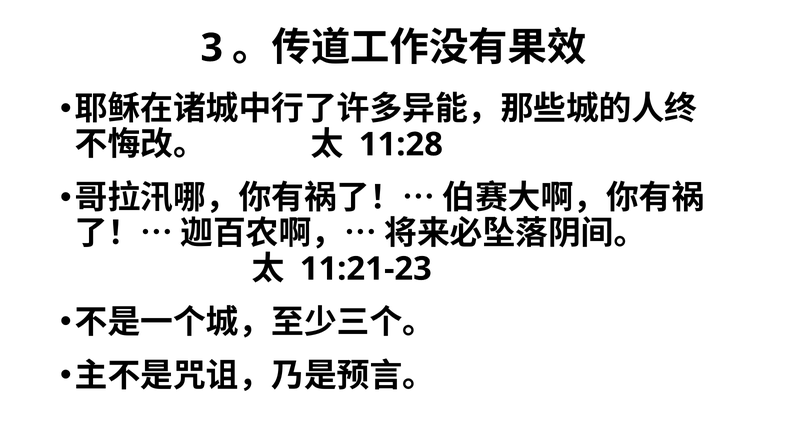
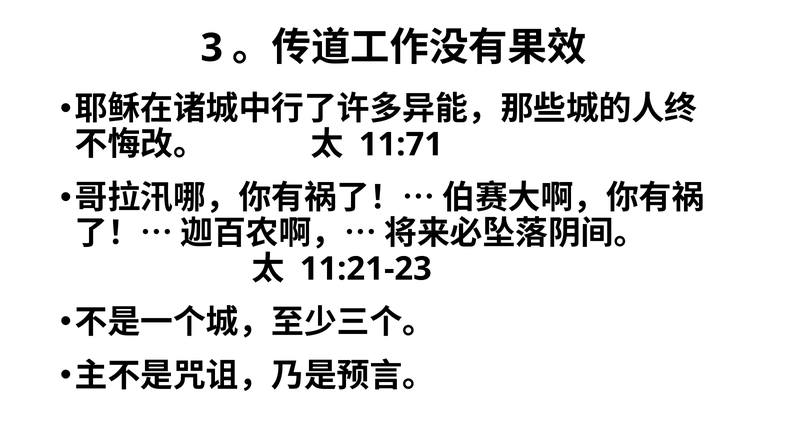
11:28: 11:28 -> 11:71 (401, 144)
